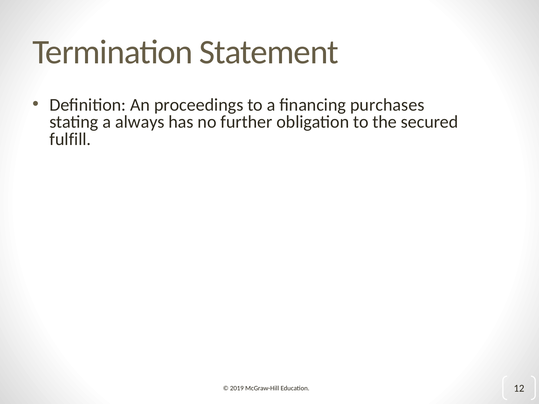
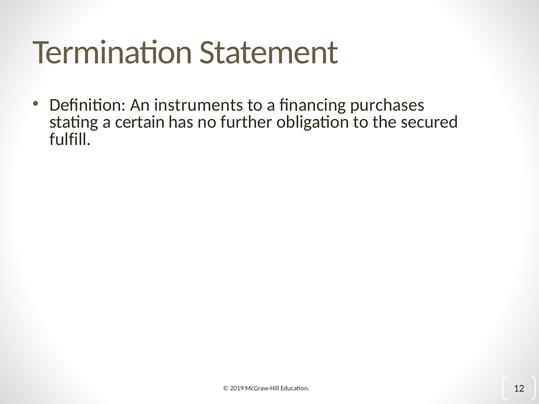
proceedings: proceedings -> instruments (199, 105)
always: always -> certain (140, 122)
